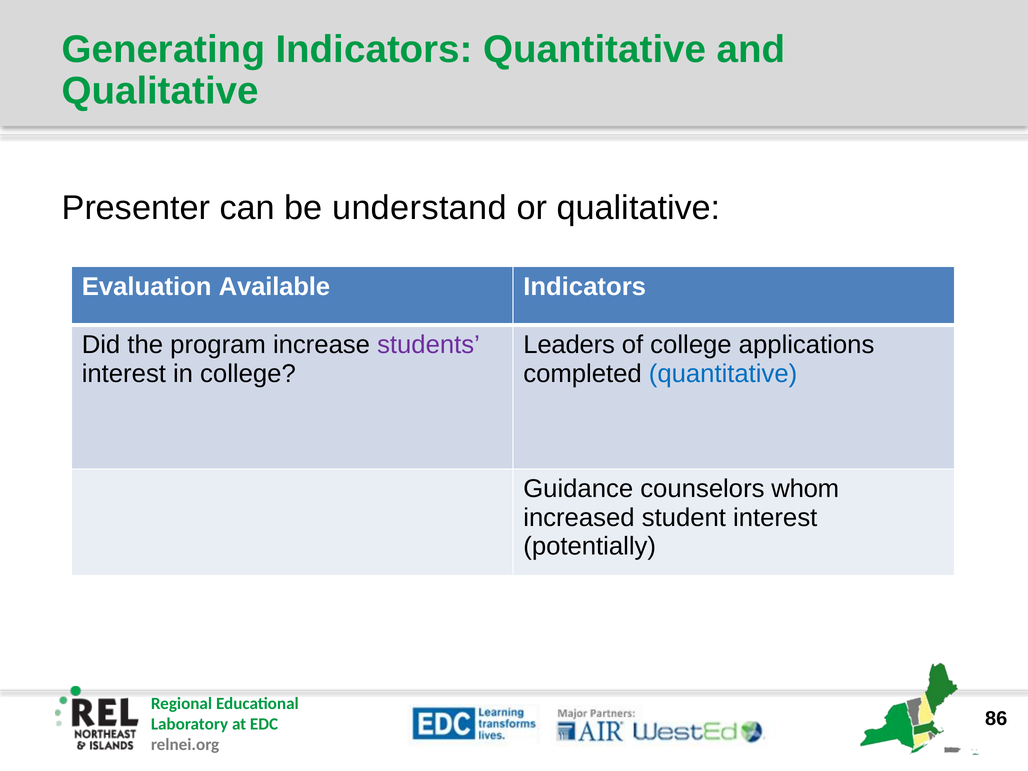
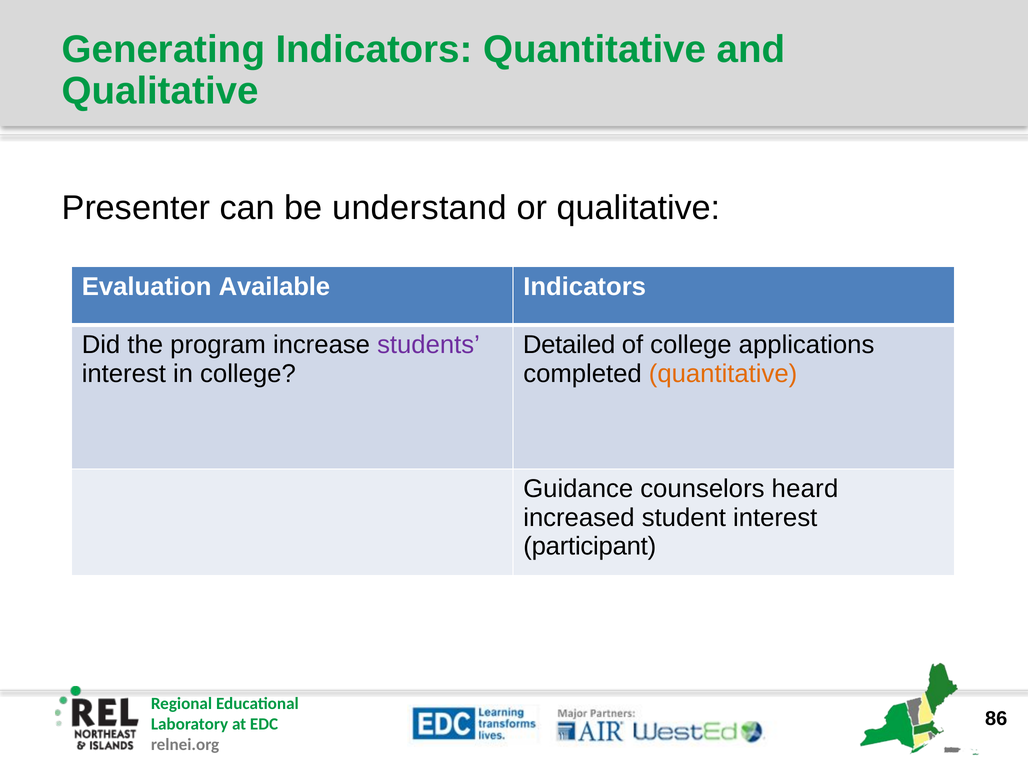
Leaders: Leaders -> Detailed (569, 345)
quantitative colour: blue -> orange (723, 374)
whom: whom -> heard (805, 489)
potentially: potentially -> participant (590, 546)
